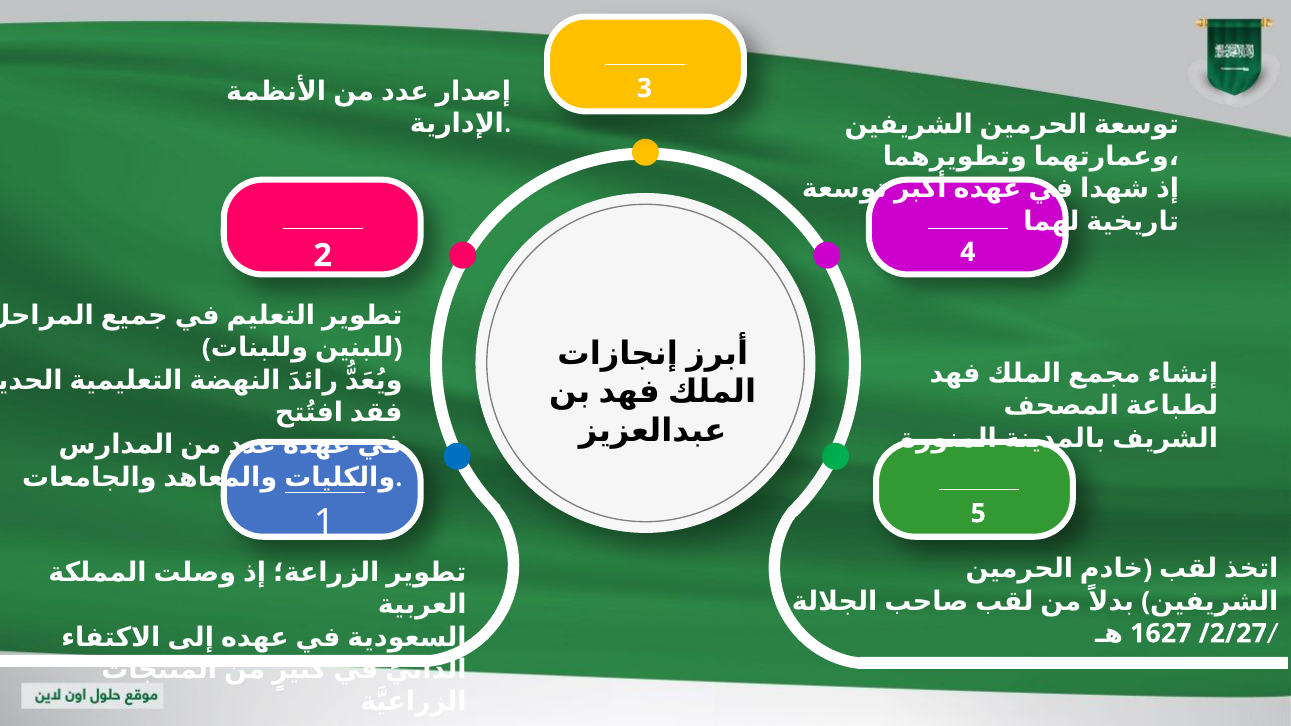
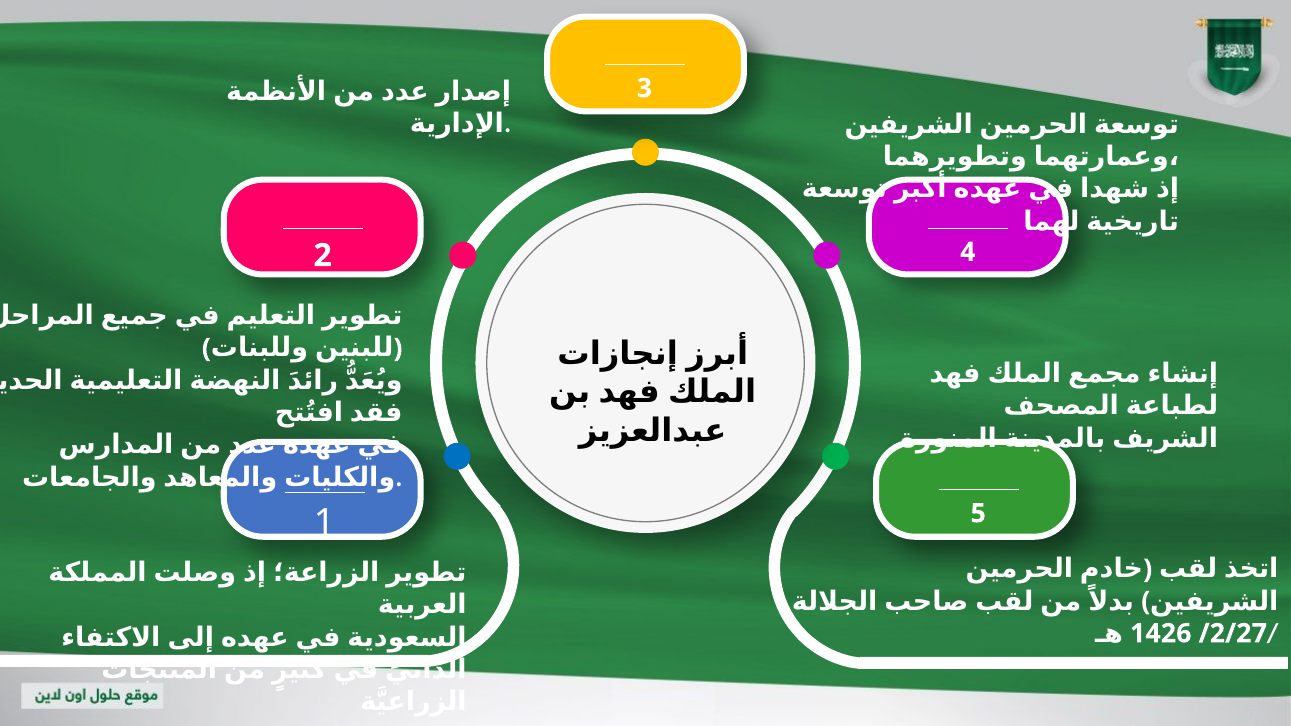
1627: 1627 -> 1426 (1161, 634)
